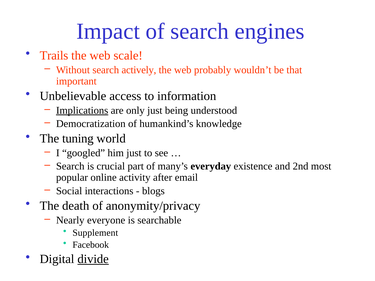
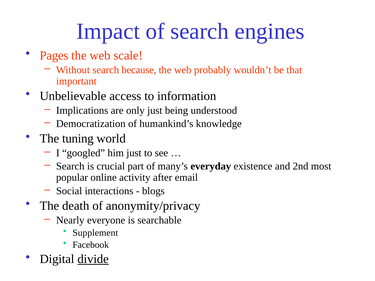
Trails: Trails -> Pages (54, 55)
actively: actively -> because (139, 70)
Implications underline: present -> none (82, 110)
